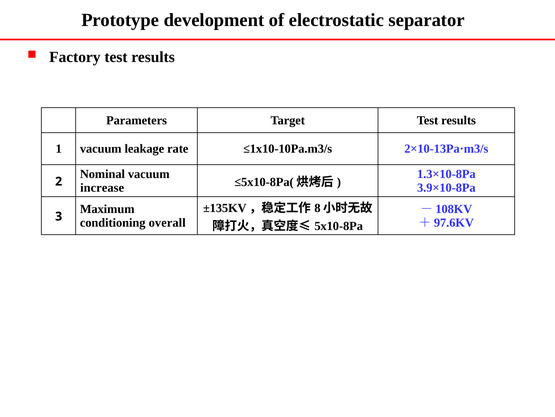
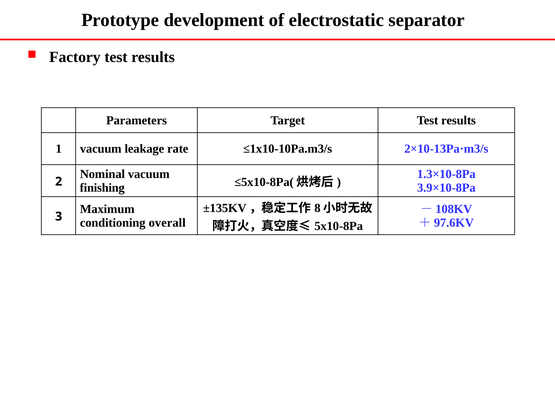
increase: increase -> finishing (102, 187)
